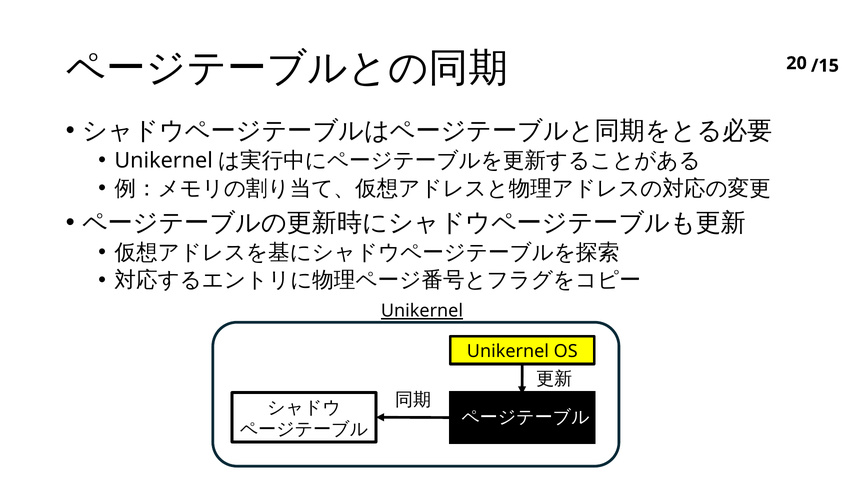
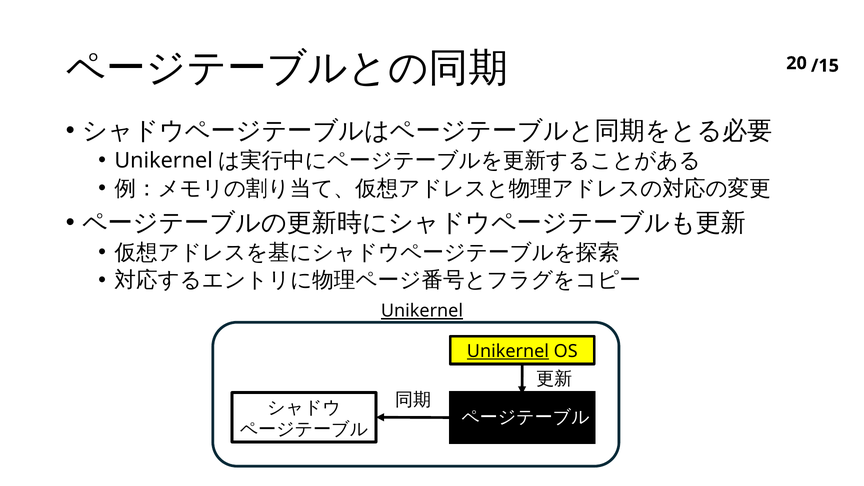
Unikernel underline: none -> present (508, 351)
